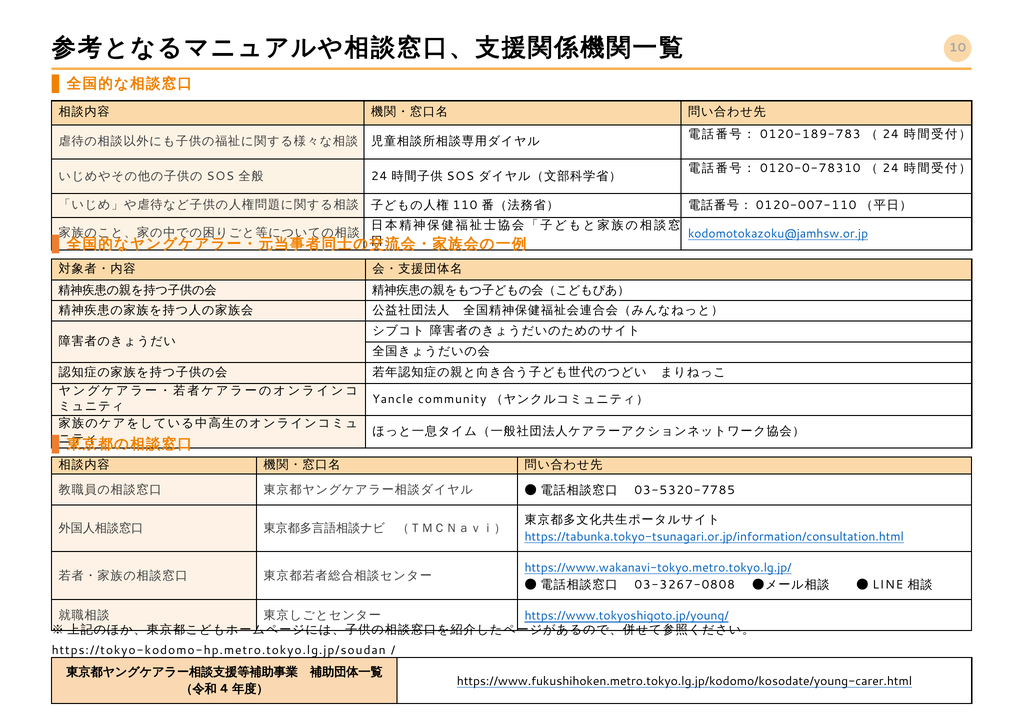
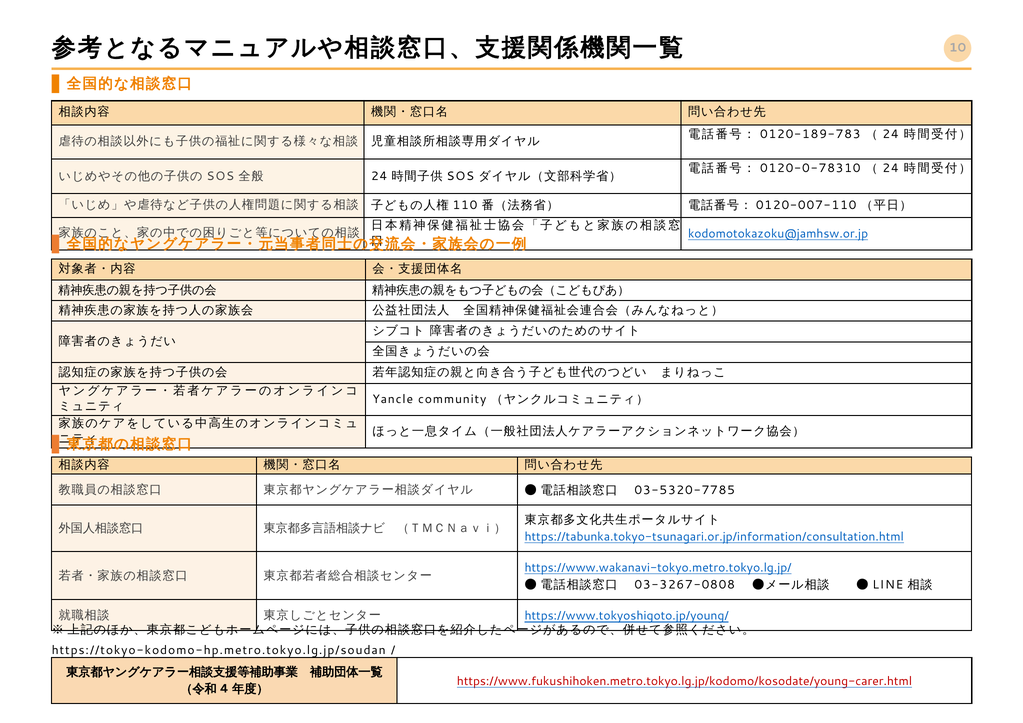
https://www.fukushihoken.metro.tokyo.lg.jp/kodomo/kosodate/young-carer.html colour: black -> red (684, 681)
